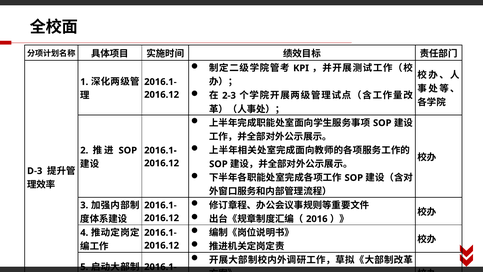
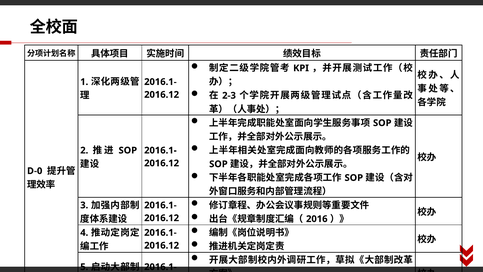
D-3: D-3 -> D-0 (35, 171)
